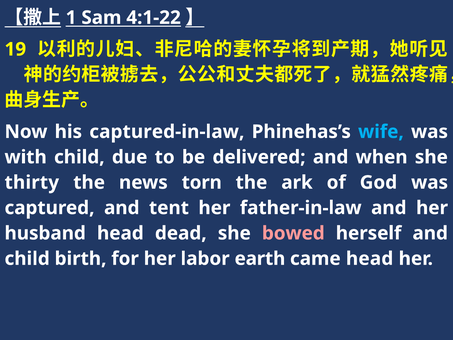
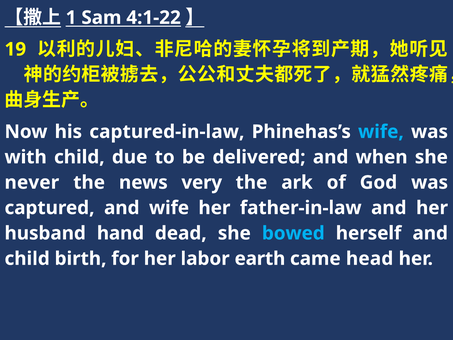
thirty: thirty -> never (32, 182)
torn: torn -> very (202, 182)
and tent: tent -> wife (169, 208)
husband head: head -> hand (120, 233)
bowed colour: pink -> light blue (293, 233)
